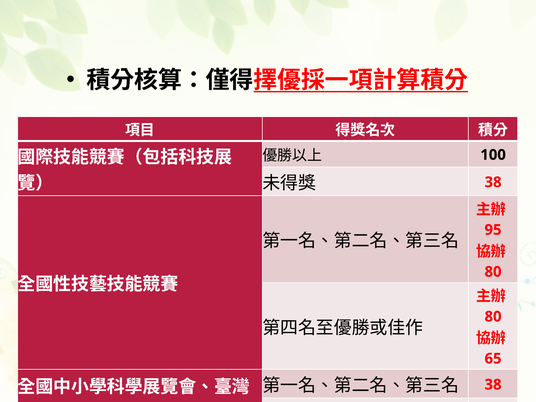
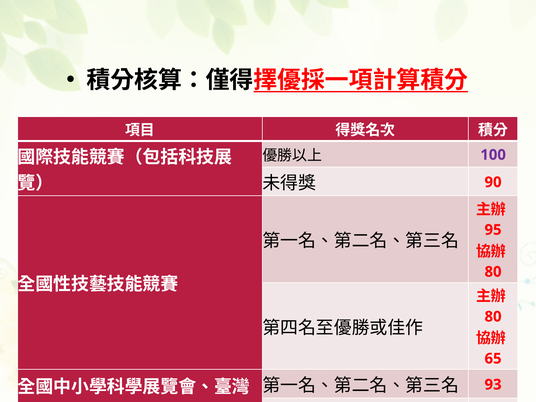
100 colour: black -> purple (493, 155)
38: 38 -> 90 (493, 182)
38: 38 -> 93 (493, 385)
